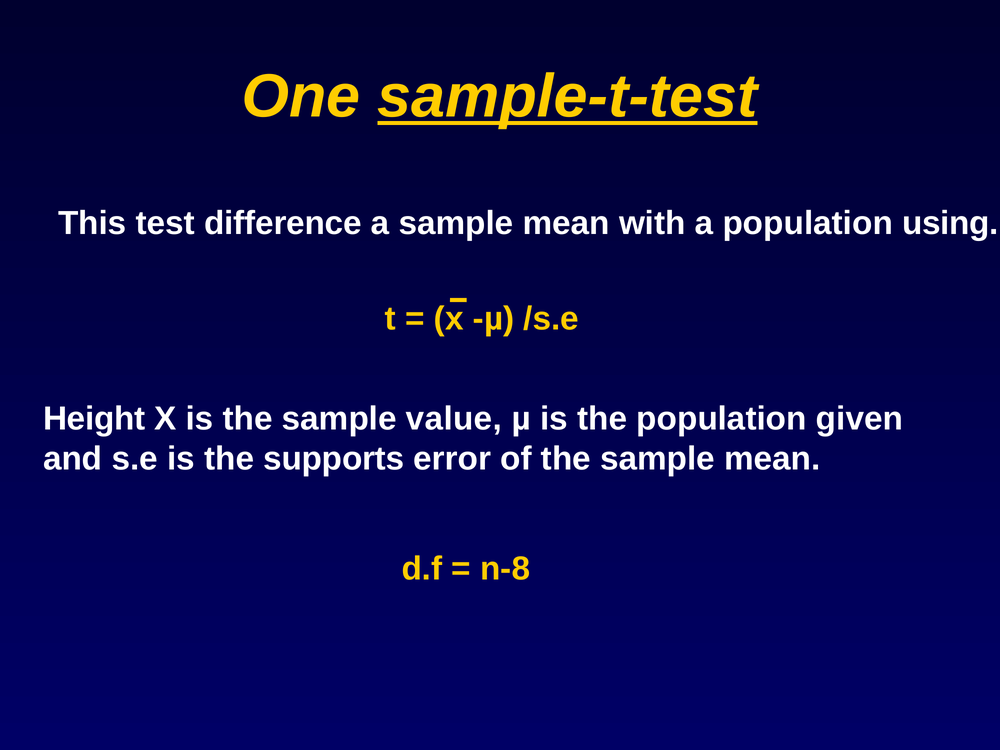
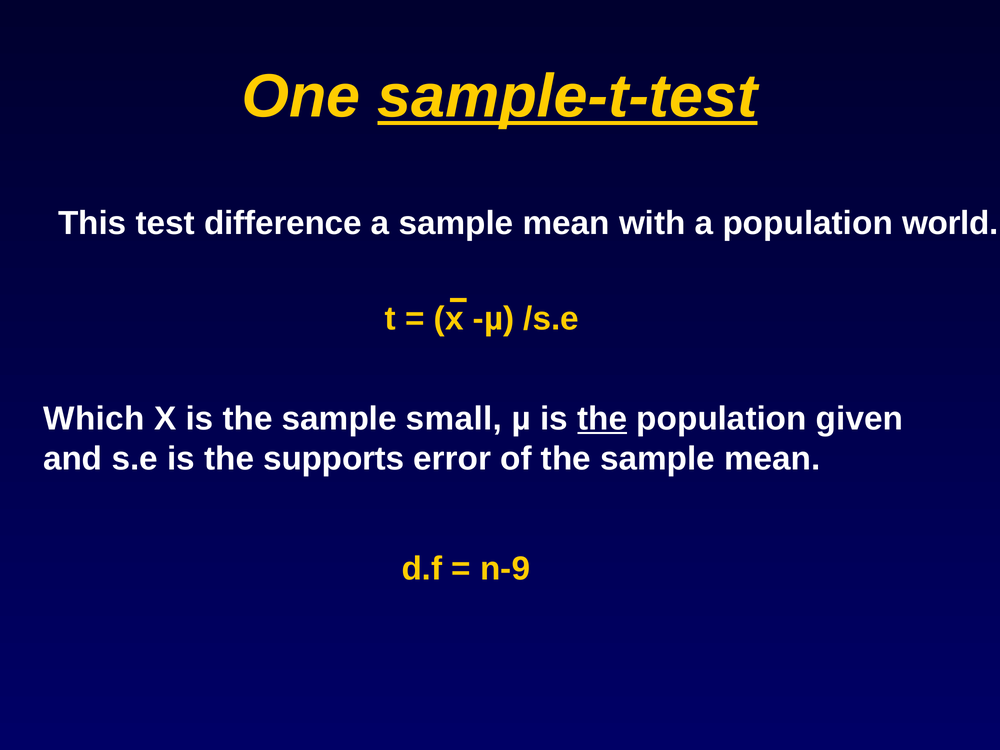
using: using -> world (950, 223)
Height: Height -> Which (94, 419)
value: value -> small (454, 419)
the underline: none -> present (602, 419)
n-8: n-8 -> n-9 (505, 569)
